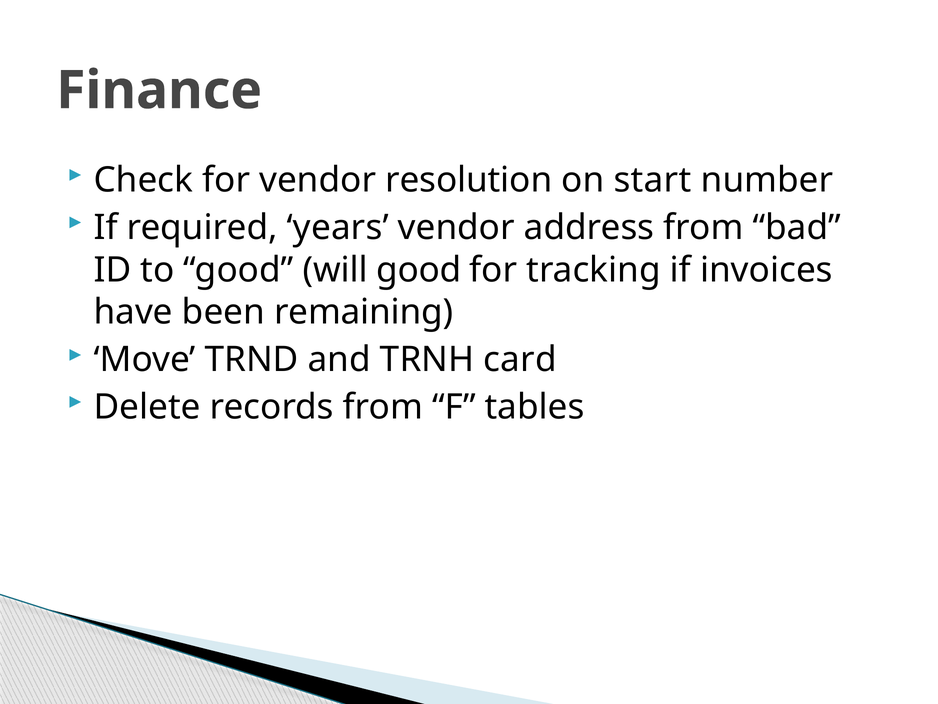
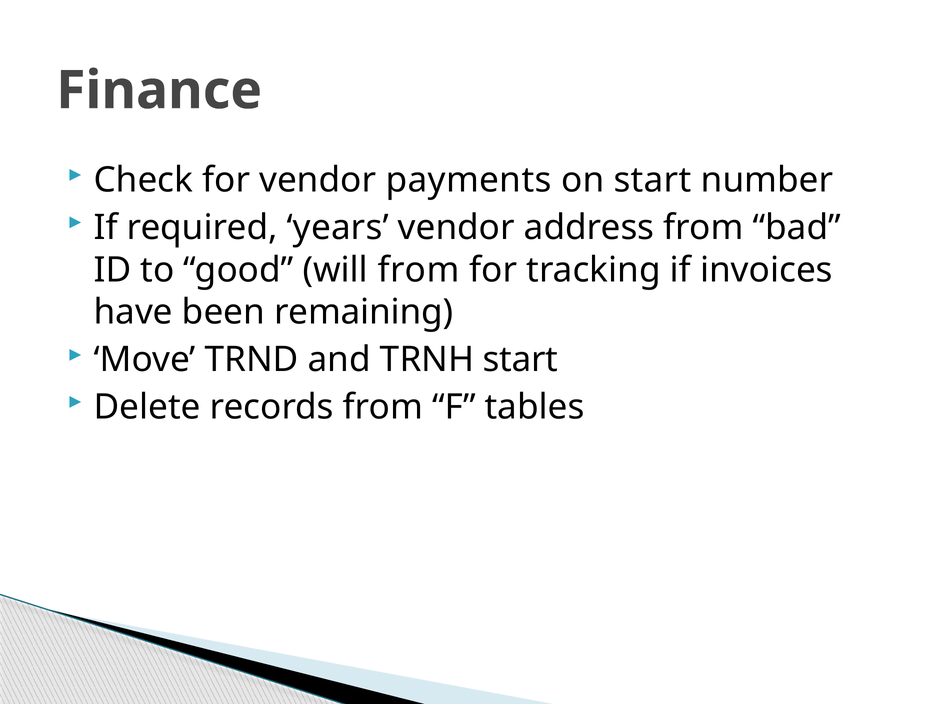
resolution: resolution -> payments (469, 180)
will good: good -> from (419, 270)
TRNH card: card -> start (520, 360)
